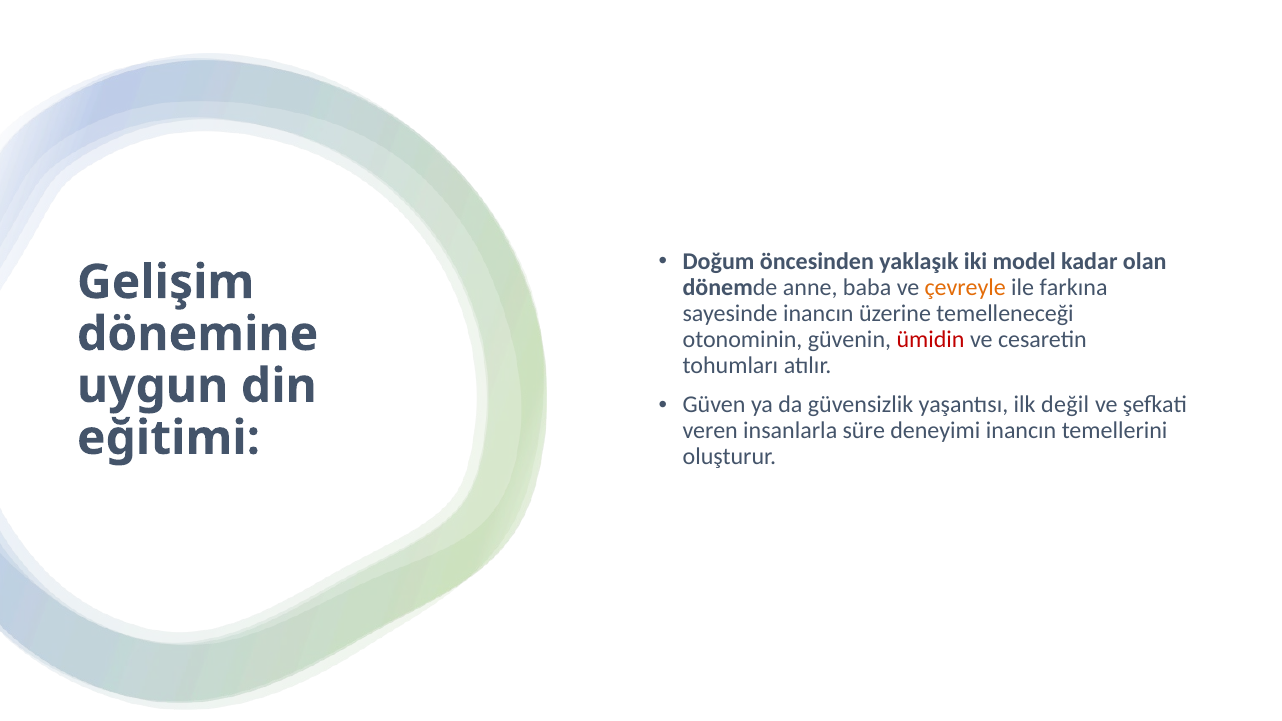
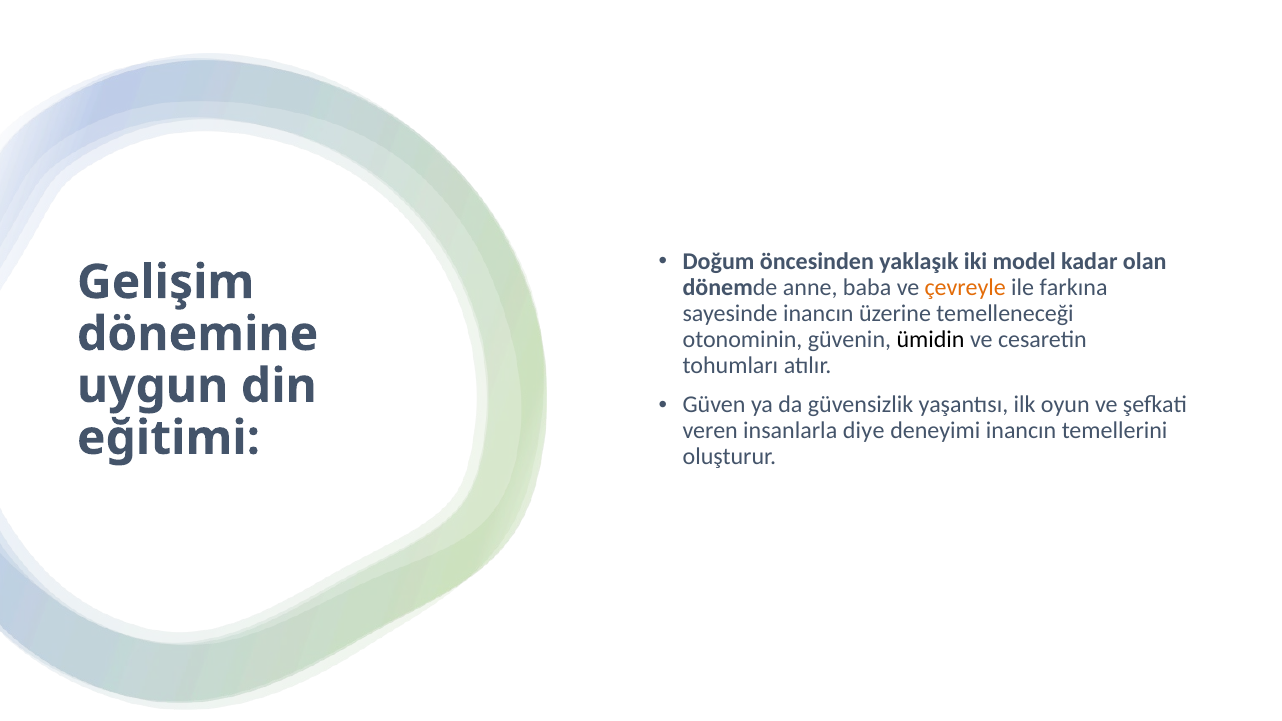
ümidin colour: red -> black (931, 340)
değil: değil -> oyun (1065, 405)
süre: süre -> diye (864, 431)
